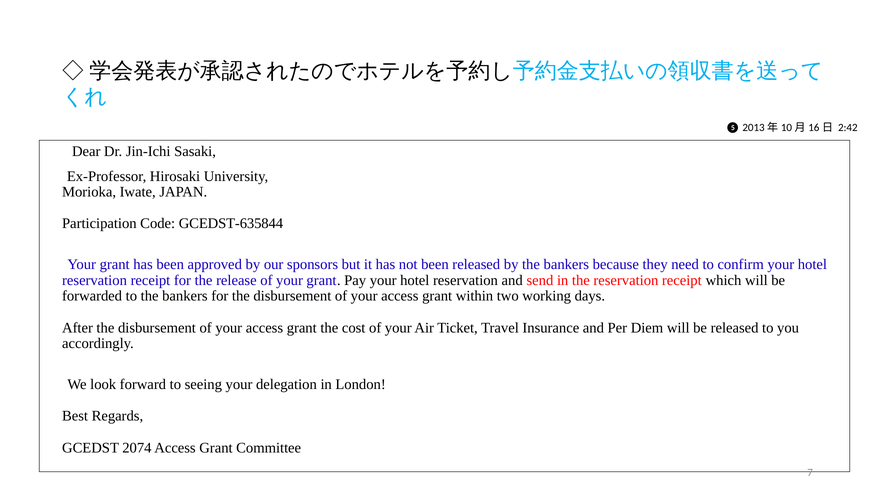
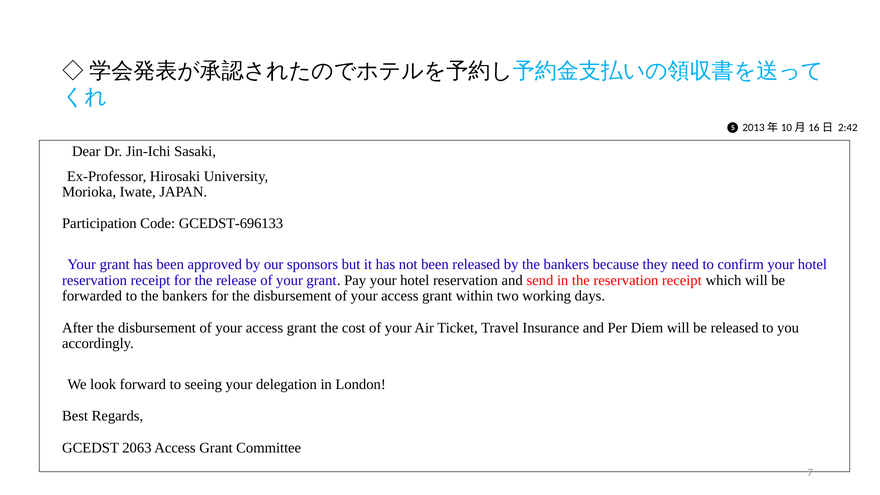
GCEDST-635844: GCEDST-635844 -> GCEDST-696133 (231, 224)
2074: 2074 -> 2063 (137, 448)
